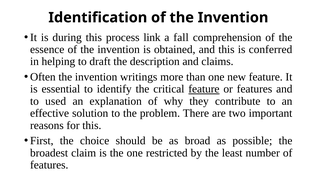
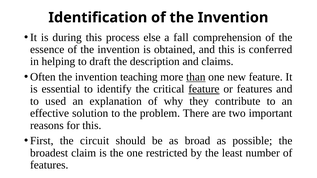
link: link -> else (152, 37)
writings: writings -> teaching (139, 77)
than underline: none -> present (196, 77)
choice: choice -> circuit (95, 141)
